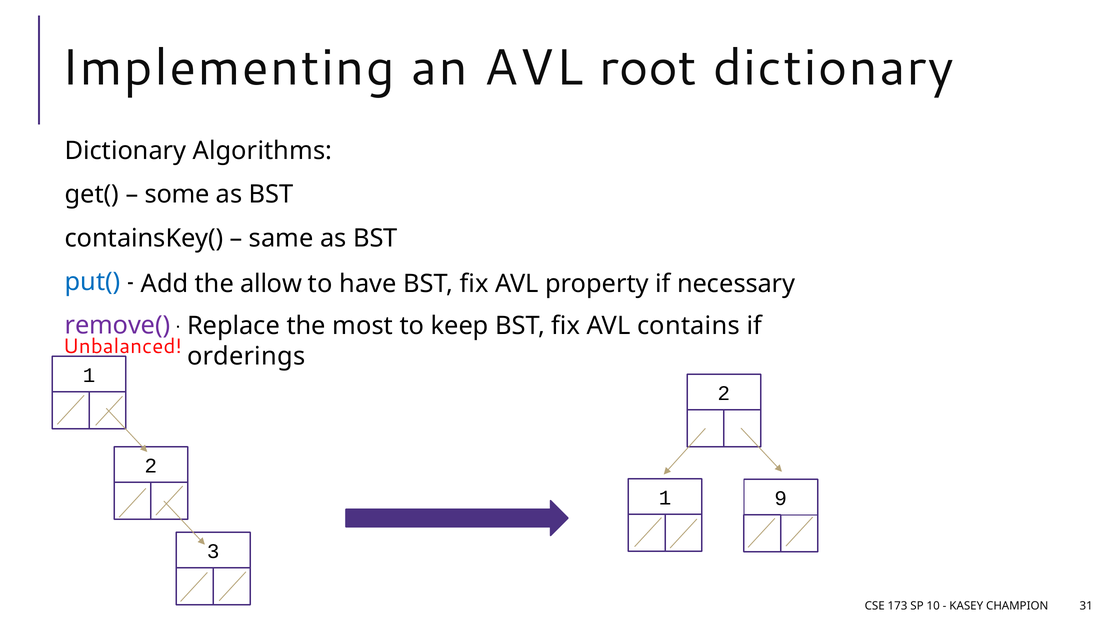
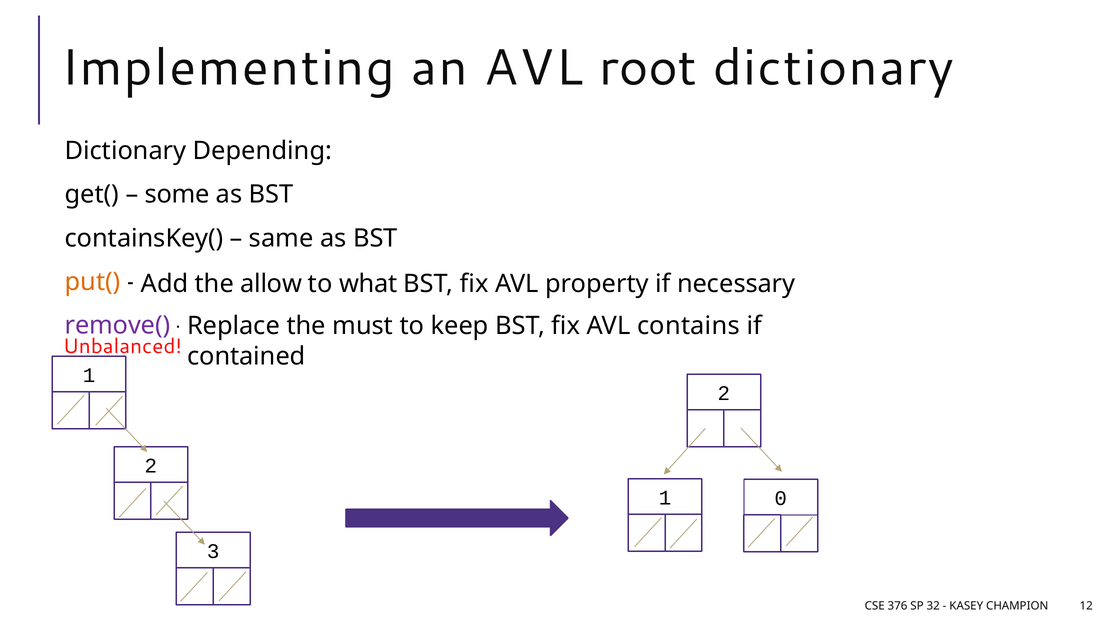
Algorithms: Algorithms -> Depending (263, 151)
put( colour: blue -> orange (93, 282)
have: have -> what (368, 284)
most: most -> must (363, 326)
orderings: orderings -> contained (246, 356)
9: 9 -> 0 (781, 498)
173: 173 -> 376 (897, 606)
10: 10 -> 32 (933, 606)
31: 31 -> 12 (1086, 606)
